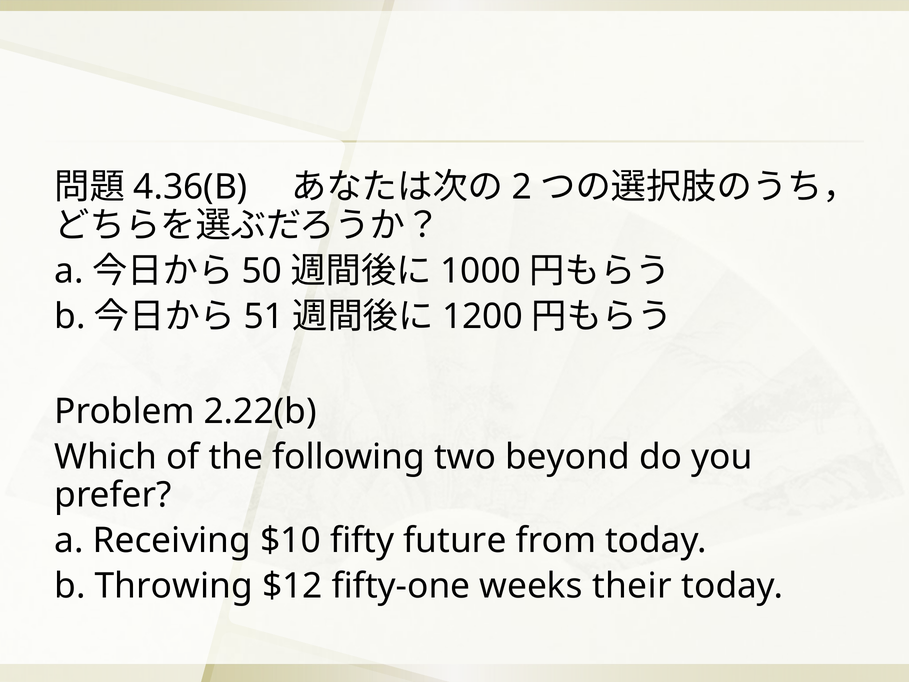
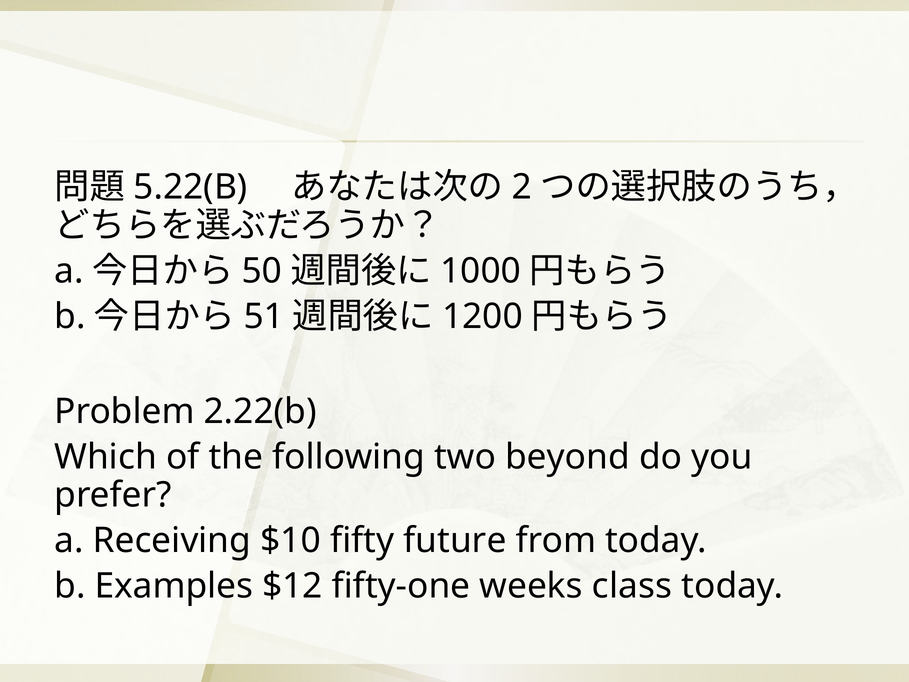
4.36(B: 4.36(B -> 5.22(B (191, 187)
Throwing: Throwing -> Examples (174, 586)
their: their -> class (632, 586)
